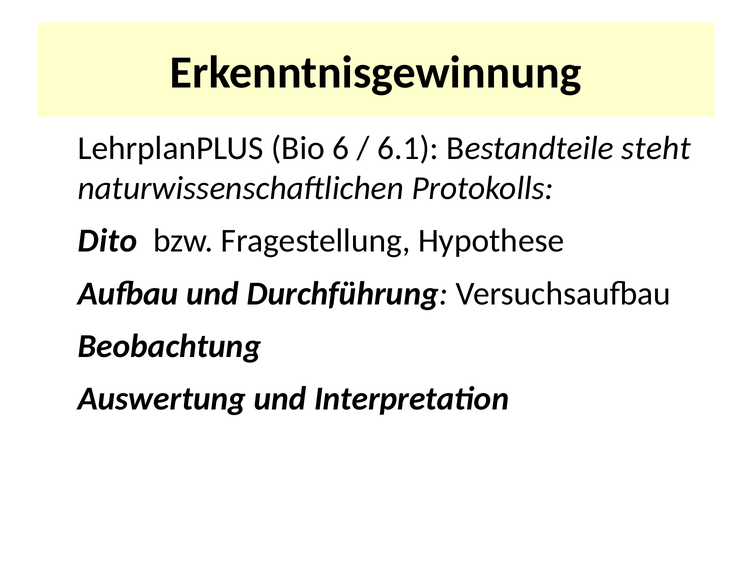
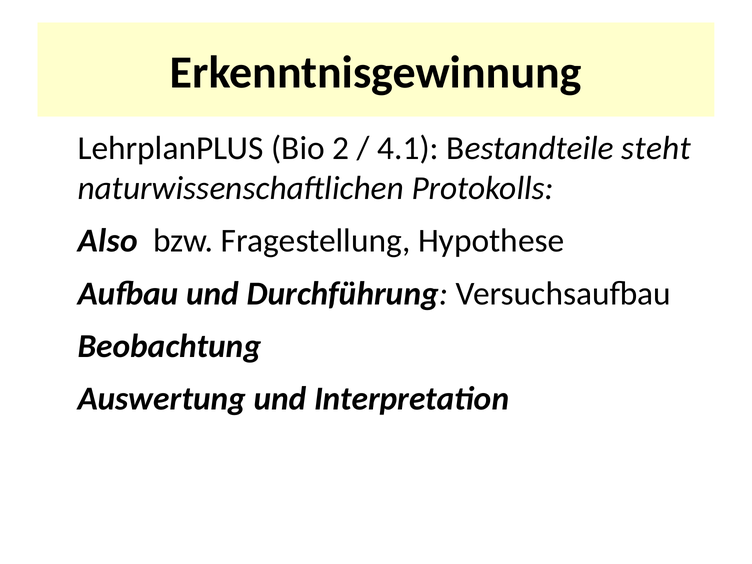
6: 6 -> 2 (341, 148)
6.1: 6.1 -> 4.1 (408, 148)
Dito: Dito -> Also (108, 241)
